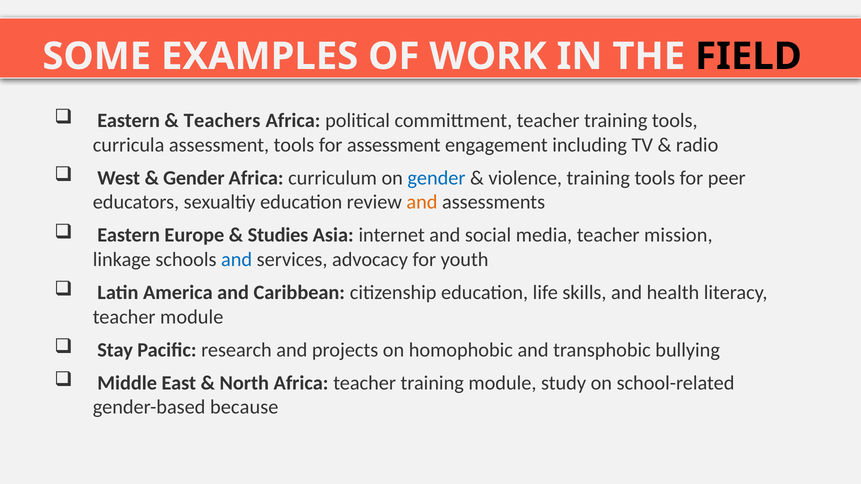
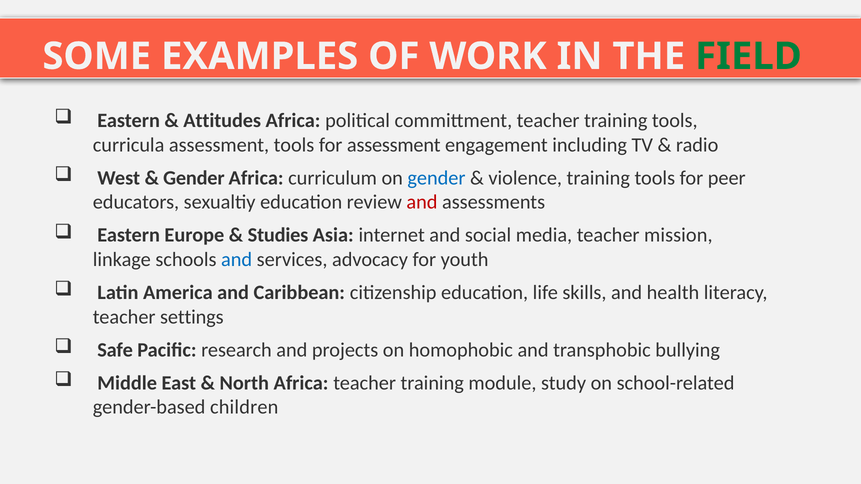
FIELD colour: black -> green (748, 56)
Teachers: Teachers -> Attitudes (222, 121)
and colour: orange -> red (422, 202)
teacher module: module -> settings (192, 317)
Stay: Stay -> Safe (115, 350)
because: because -> children (244, 408)
